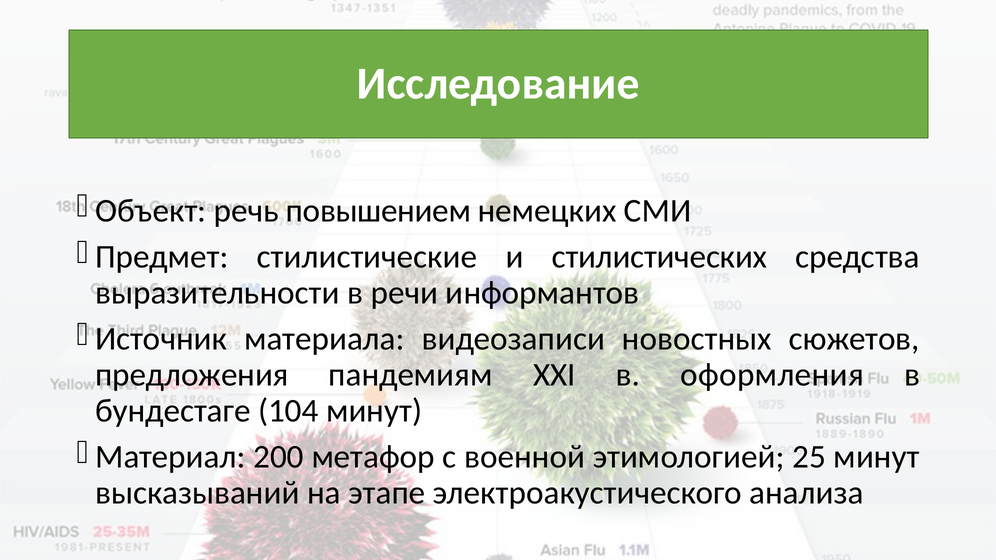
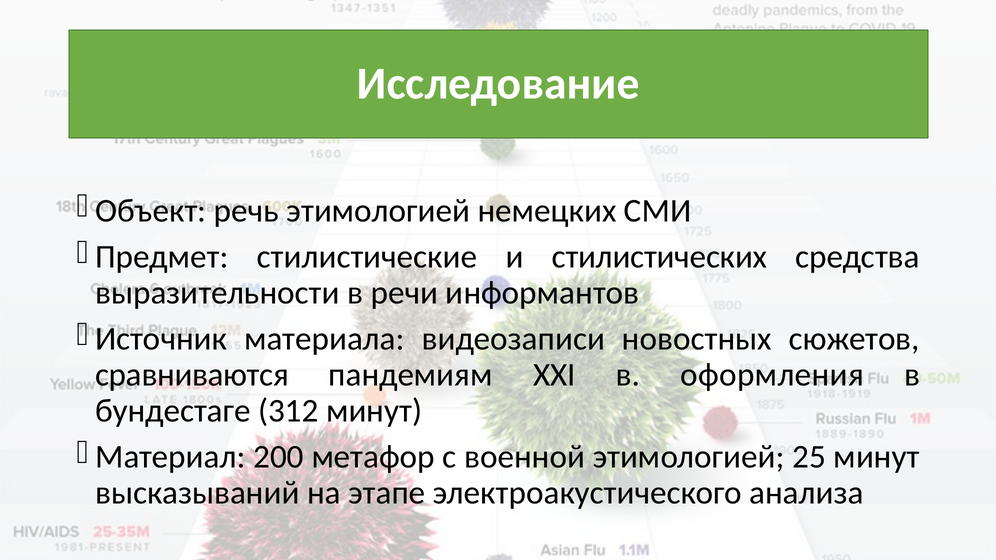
речь повышением: повышением -> этимологией (378, 211)
предложения: предложения -> сравниваются (192, 375)
104: 104 -> 312 (288, 411)
